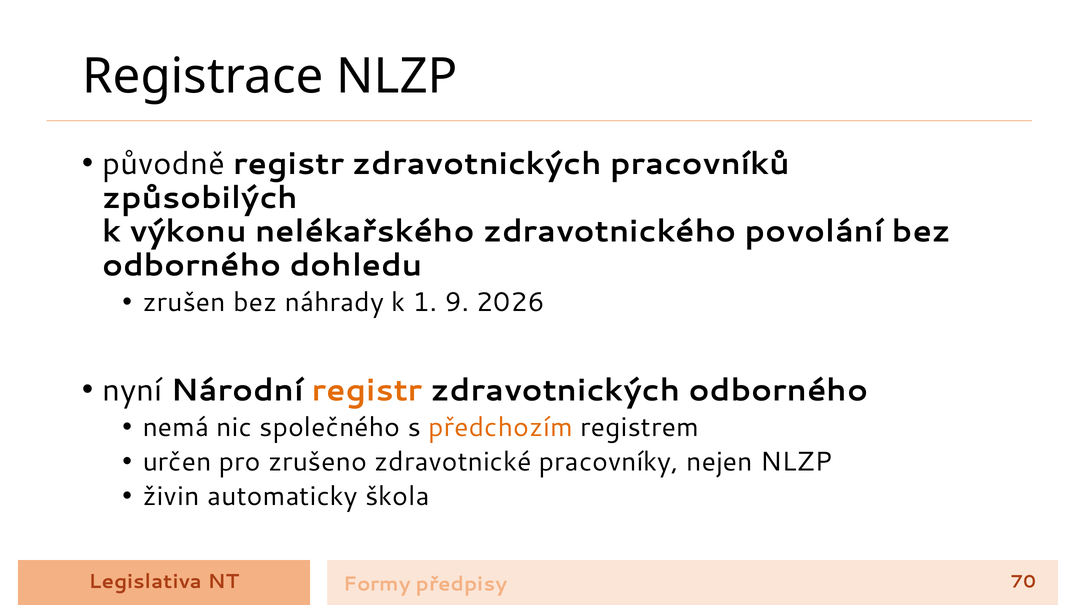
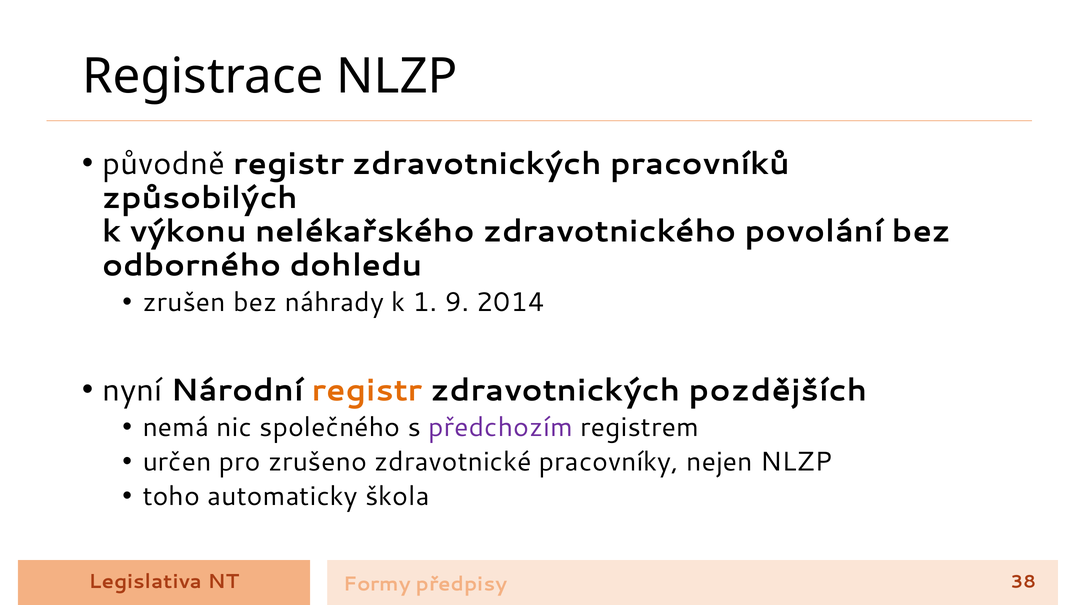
2026: 2026 -> 2014 (511, 303)
zdravotnických odborného: odborného -> pozdějších (778, 390)
předchozím colour: orange -> purple (501, 427)
živin: živin -> toho (171, 497)
70: 70 -> 38 (1023, 582)
